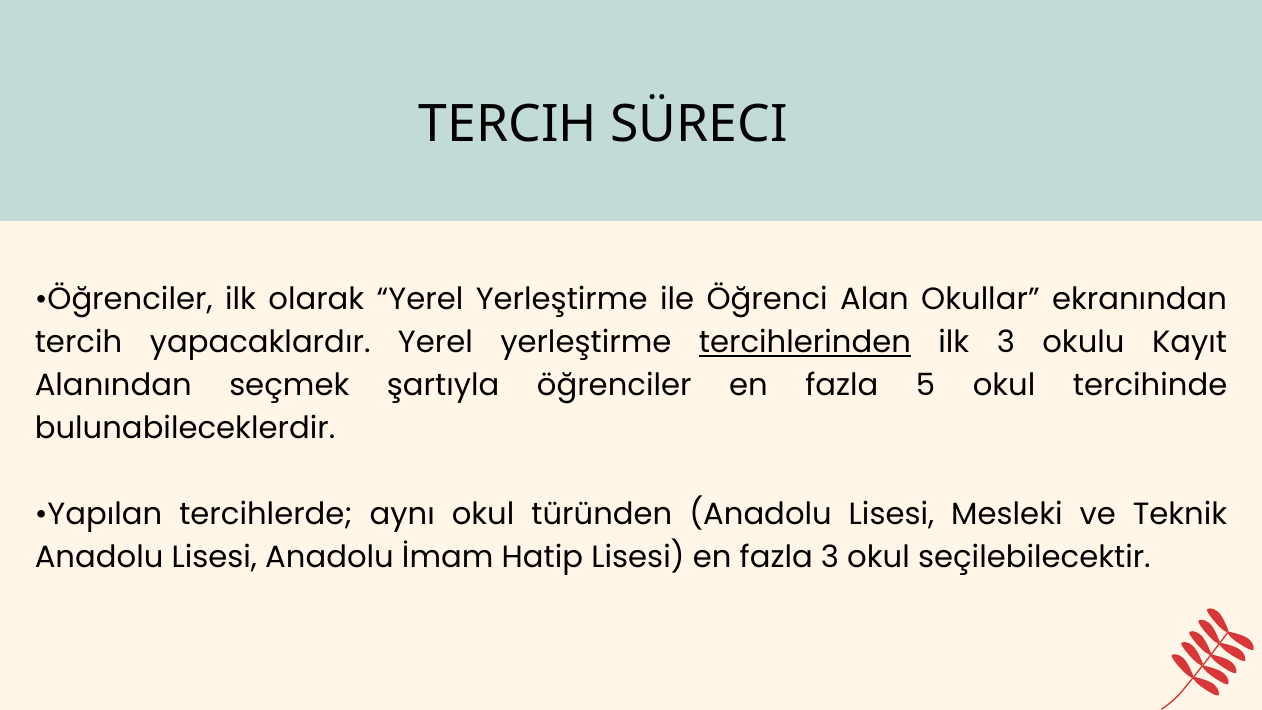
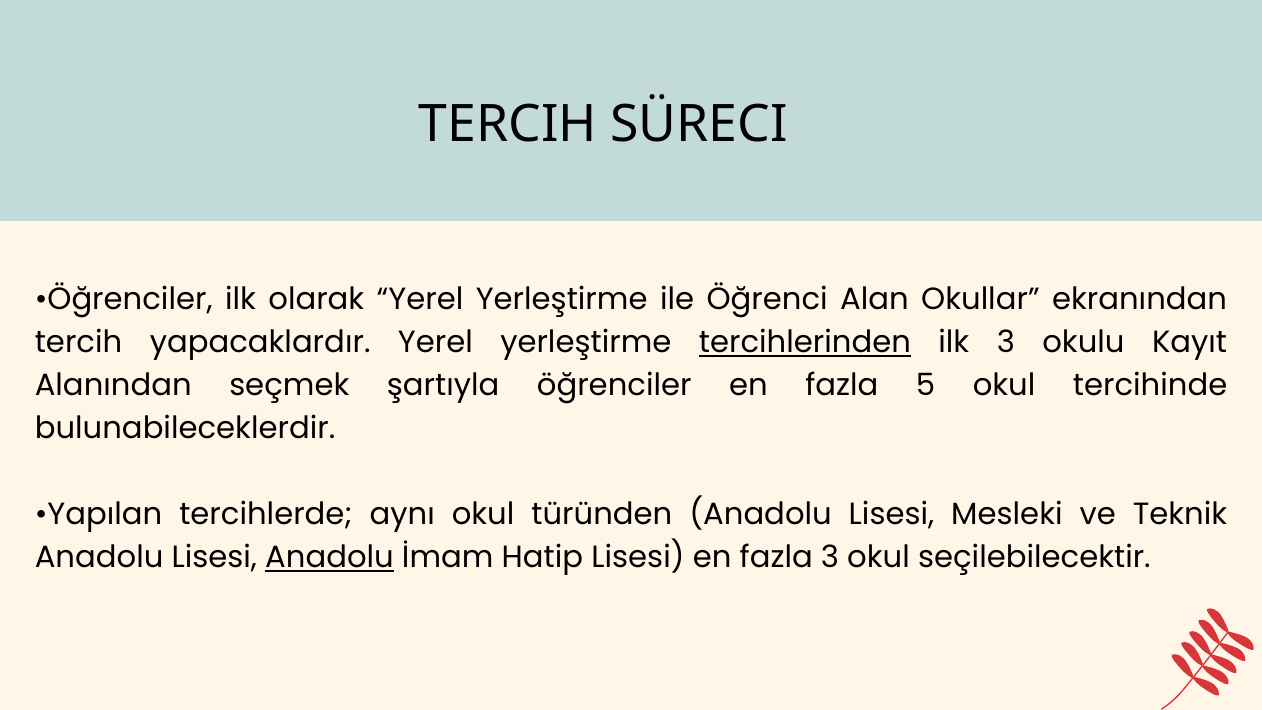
Anadolu underline: none -> present (330, 557)
